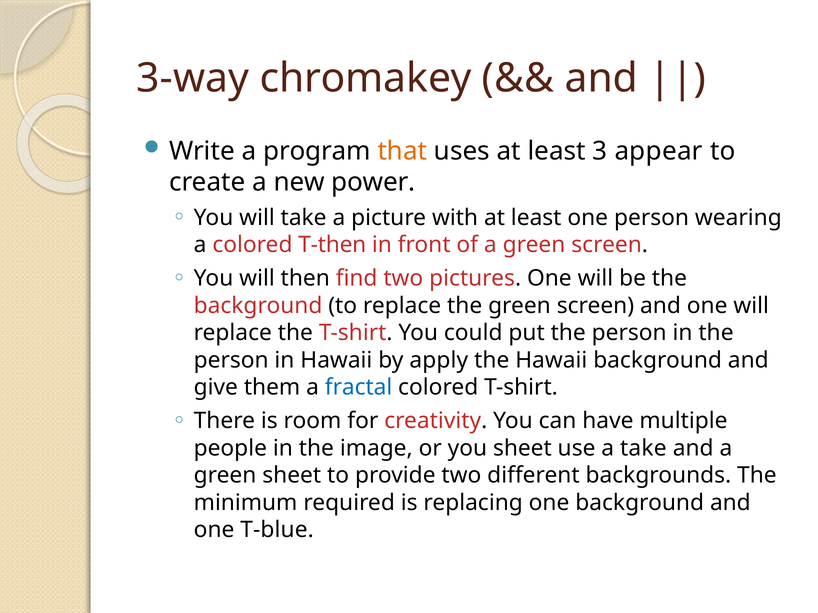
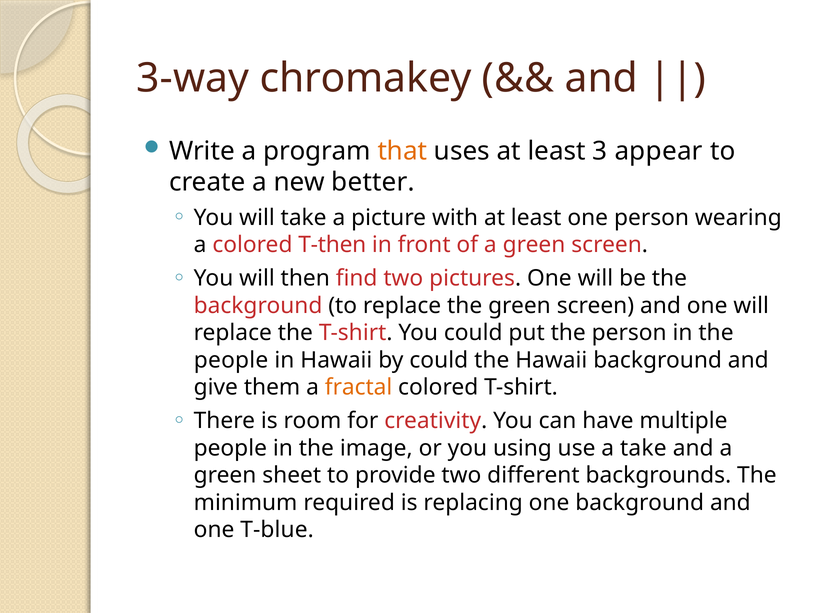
power: power -> better (373, 182)
person: person -> people (231, 360)
by apply: apply -> could (439, 360)
fractal colour: blue -> orange (359, 388)
you sheet: sheet -> using (522, 448)
